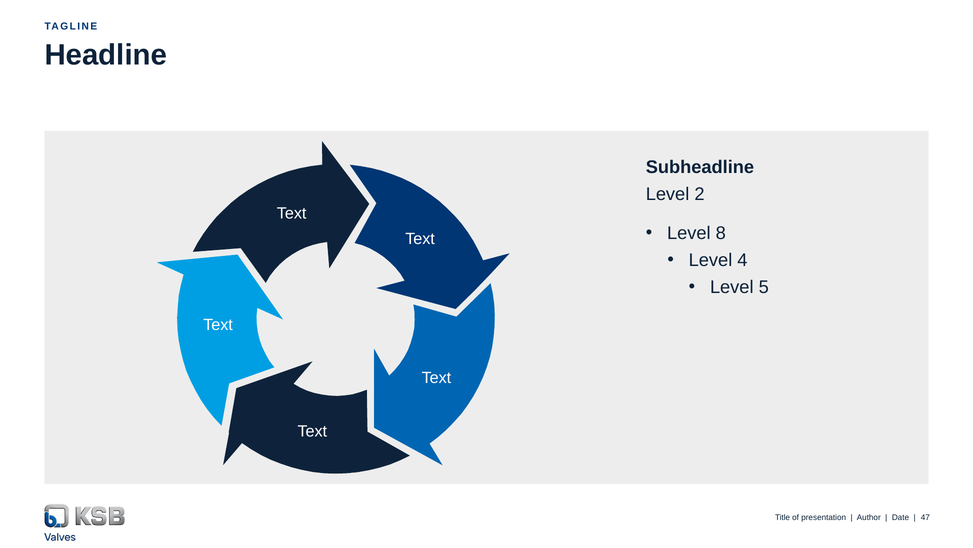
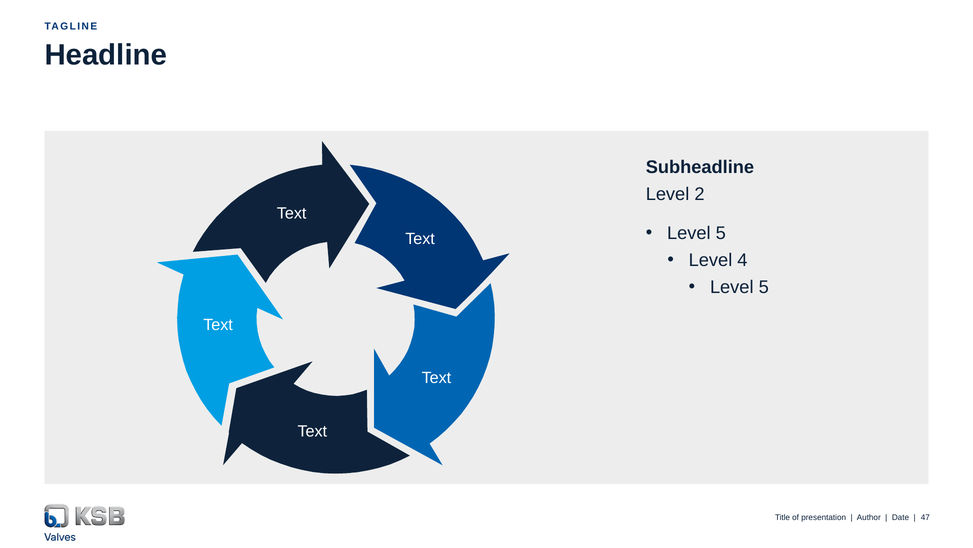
8: 8 -> 5 (721, 233)
